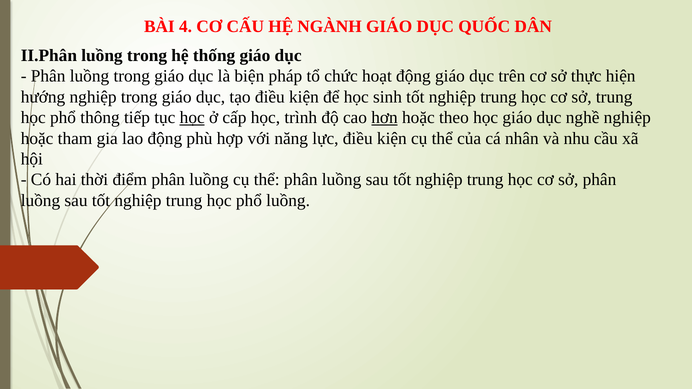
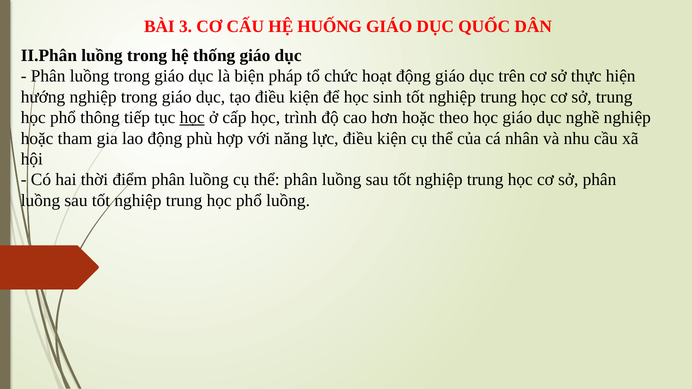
4: 4 -> 3 (186, 27)
NGÀNH: NGÀNH -> HUỐNG (330, 27)
hơn underline: present -> none (385, 118)
